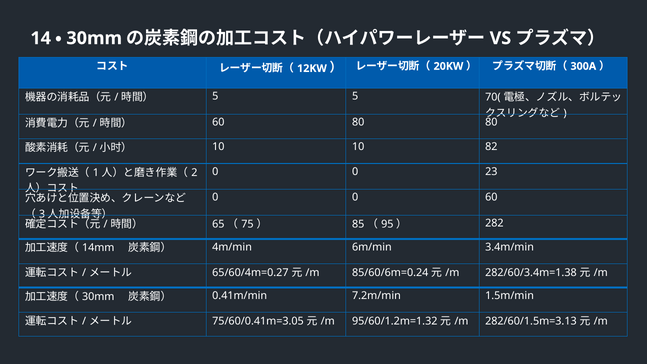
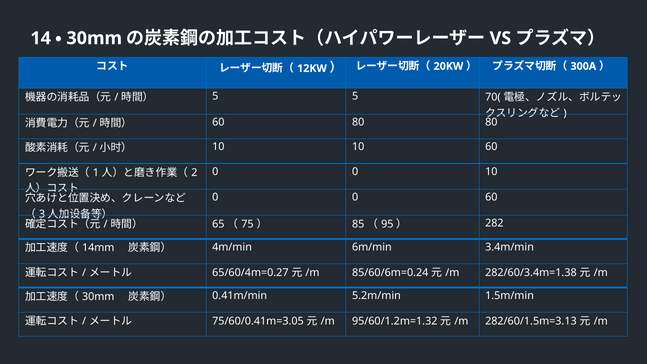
10 82: 82 -> 60 (491, 147)
0 23: 23 -> 10 (491, 171)
7.2m/min: 7.2m/min -> 5.2m/min (376, 296)
